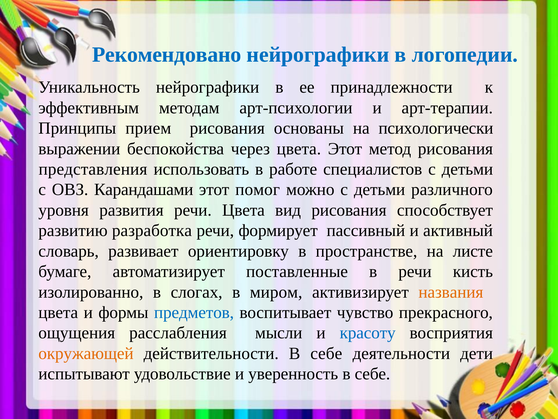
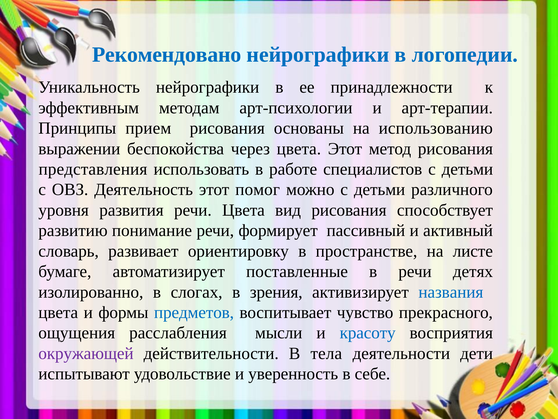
психологически: психологически -> использованию (436, 128)
Карандашами: Карандашами -> Деятельность (144, 189)
разработка: разработка -> понимание (152, 230)
кисть: кисть -> детях (473, 271)
миром: миром -> зрения (276, 292)
названия colour: orange -> blue (451, 292)
окружающей colour: orange -> purple (86, 353)
действительности В себе: себе -> тела (326, 353)
